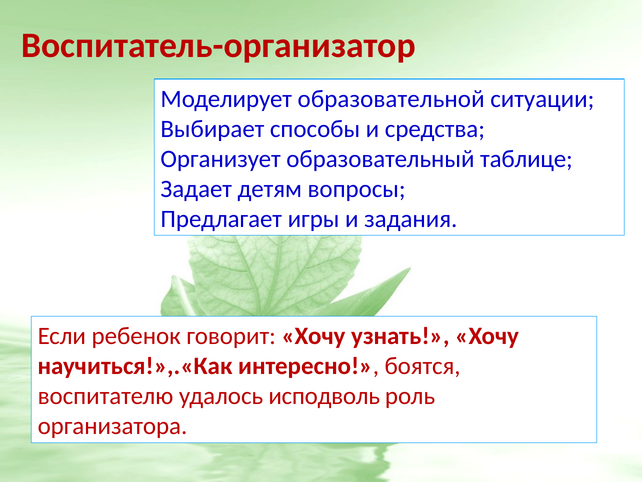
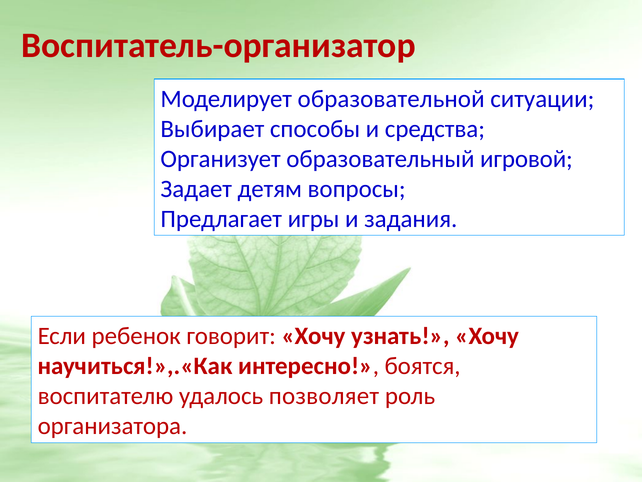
таблице: таблице -> игровой (526, 159)
исподволь: исподволь -> позволяет (324, 396)
